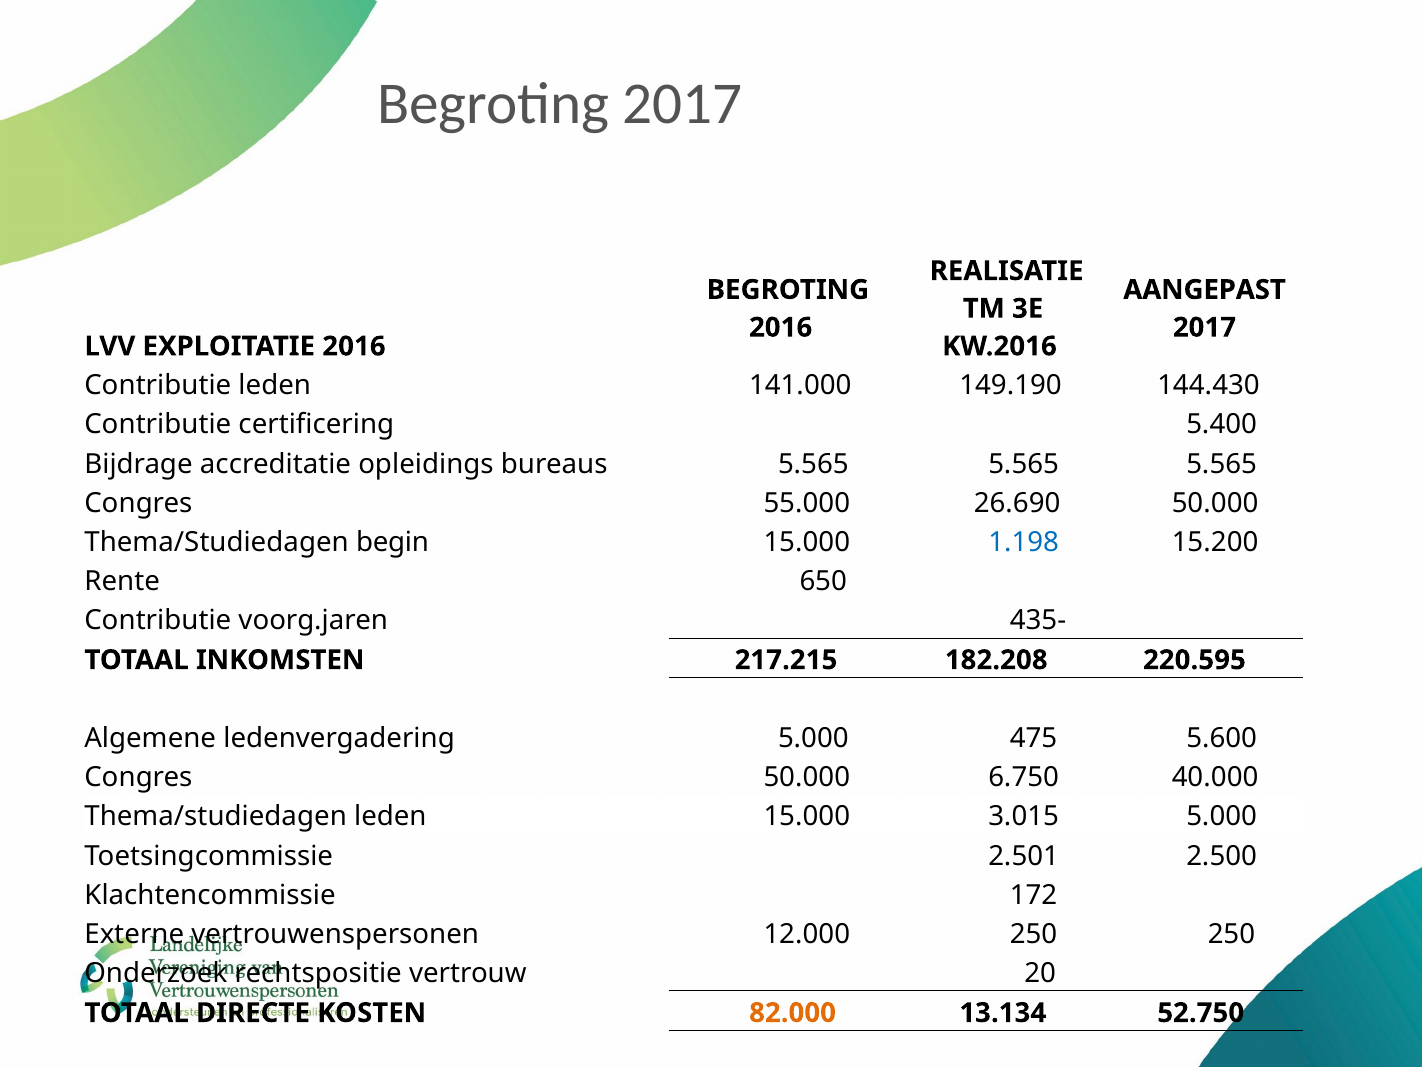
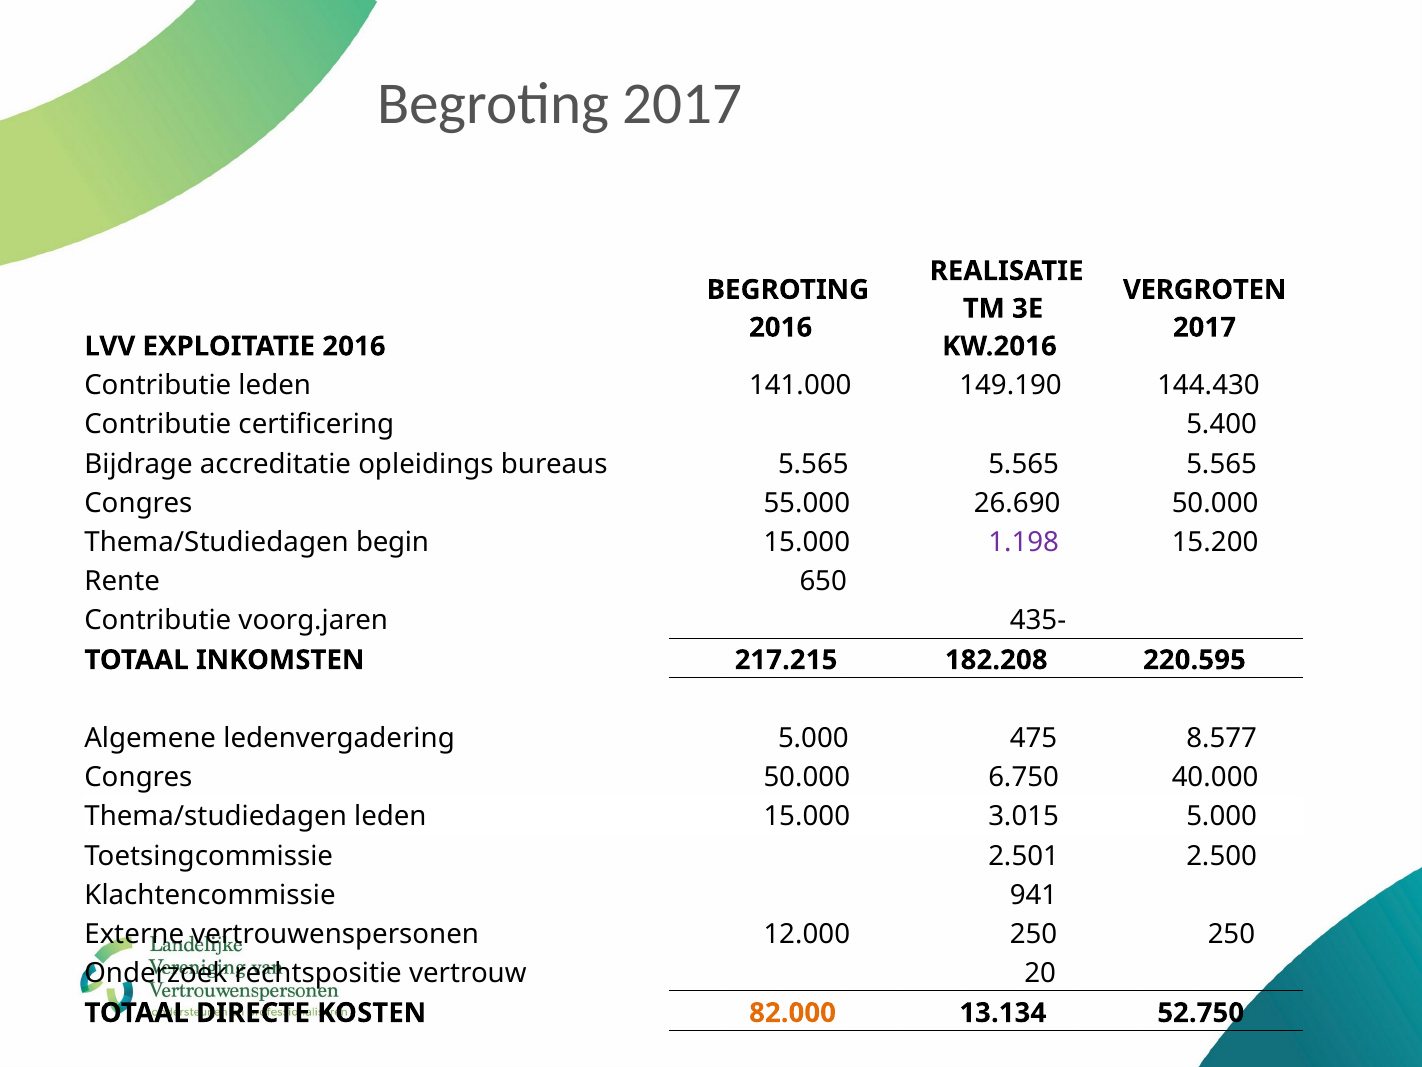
AANGEPAST: AANGEPAST -> VERGROTEN (1205, 290)
1.198 colour: blue -> purple (1024, 542)
5.600: 5.600 -> 8.577 (1222, 738)
172: 172 -> 941 (1034, 895)
